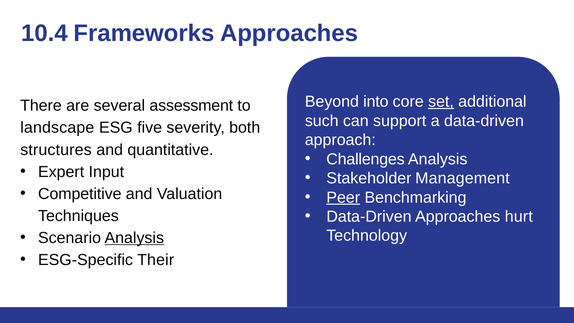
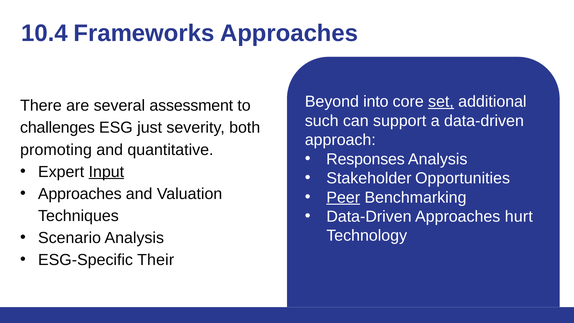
landscape: landscape -> challenges (57, 128)
five: five -> just (150, 128)
structures: structures -> promoting (56, 150)
Challenges: Challenges -> Responses (365, 159)
Input underline: none -> present (106, 172)
Management: Management -> Opportunities (463, 178)
Competitive: Competitive -> Approaches (80, 194)
Analysis underline: present -> none (134, 238)
